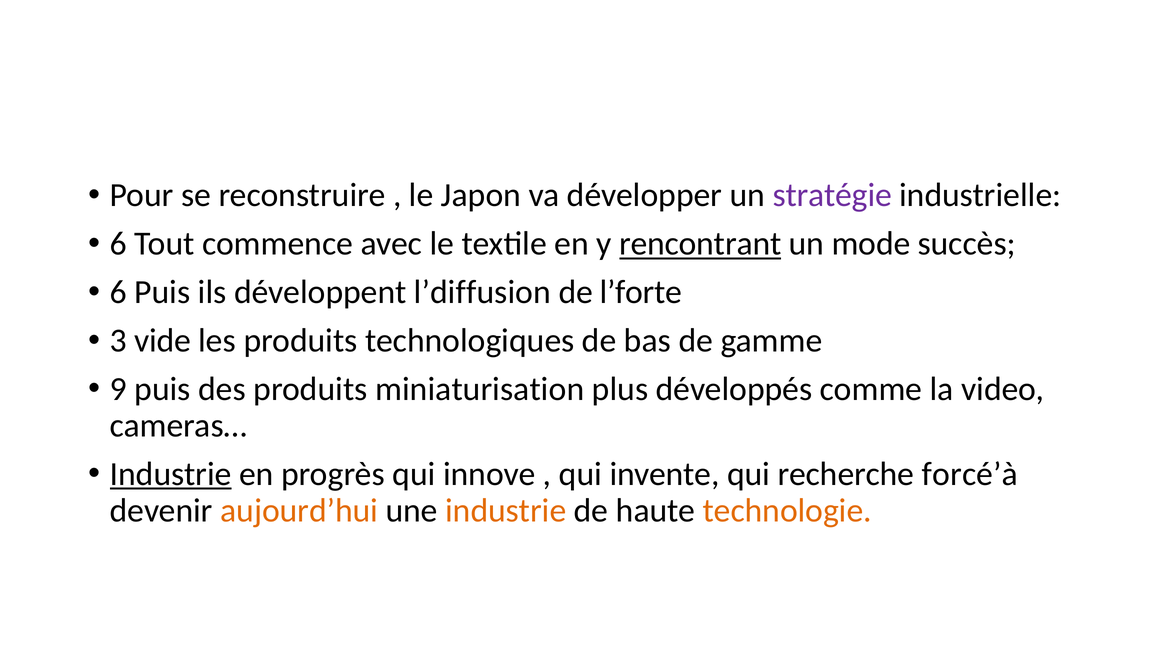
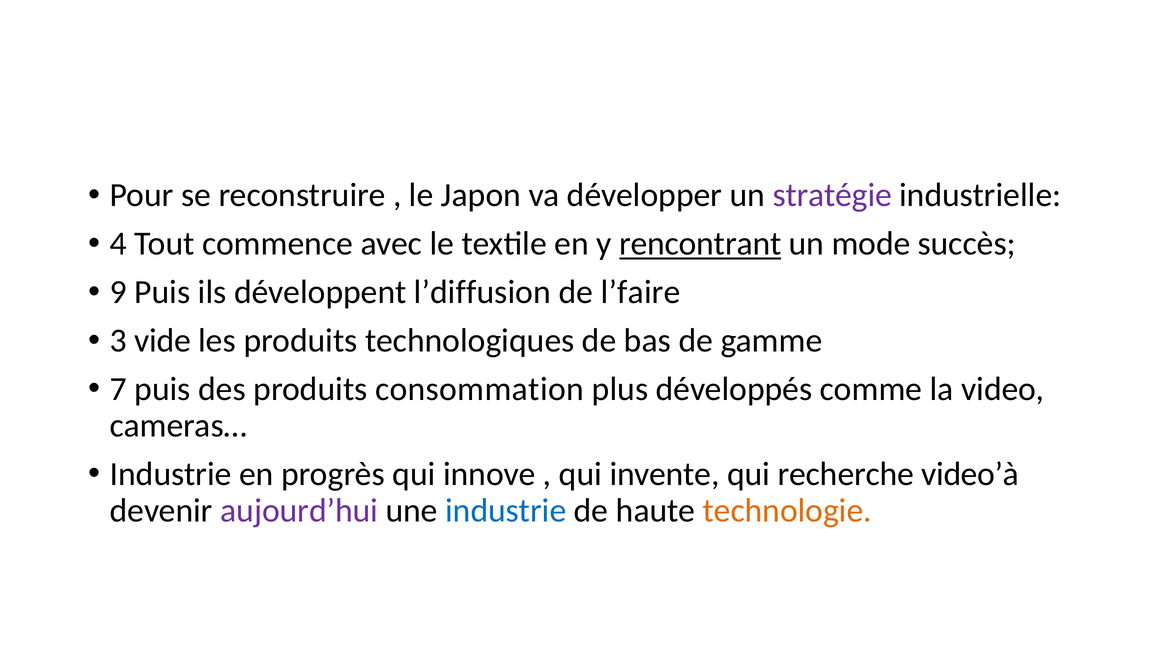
6: 6 -> 4 (118, 244)
6: 6 -> 9 (118, 292)
l’forte: l’forte -> l’faire (641, 292)
9: 9 -> 7 (118, 389)
miniaturisation: miniaturisation -> consommation (480, 389)
Industrie underline: present -> none (171, 474)
forcé’à: forcé’à -> video’à (970, 474)
aujourd’hui colour: orange -> purple (299, 511)
industrie colour: orange -> blue (506, 511)
